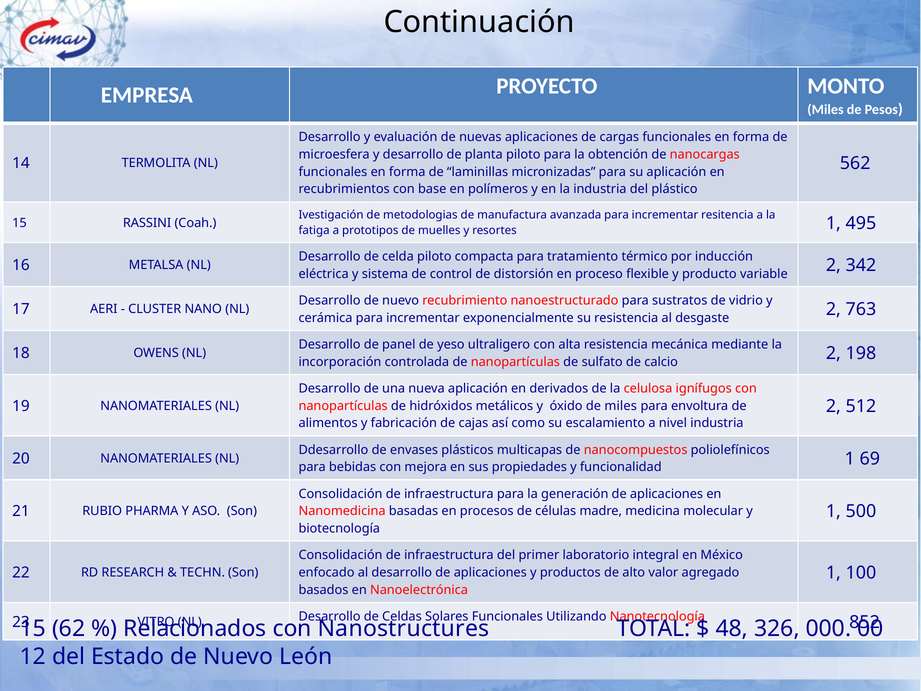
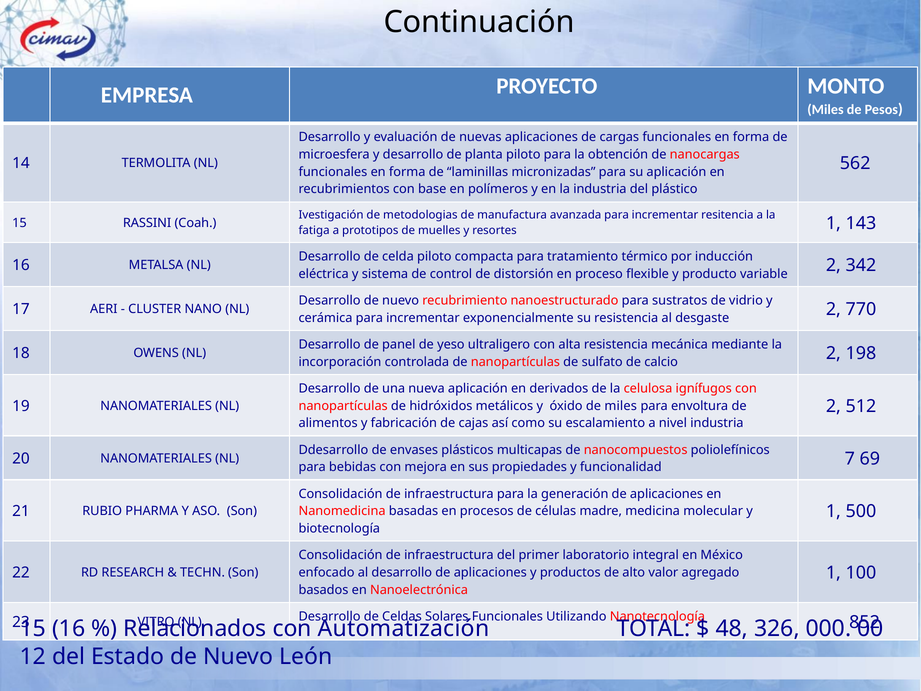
495: 495 -> 143 (861, 223)
763: 763 -> 770 (861, 309)
funcionalidad 1: 1 -> 7 (850, 459)
62: 62 -> 16 (69, 629)
Nanostructures: Nanostructures -> Automatización (403, 629)
